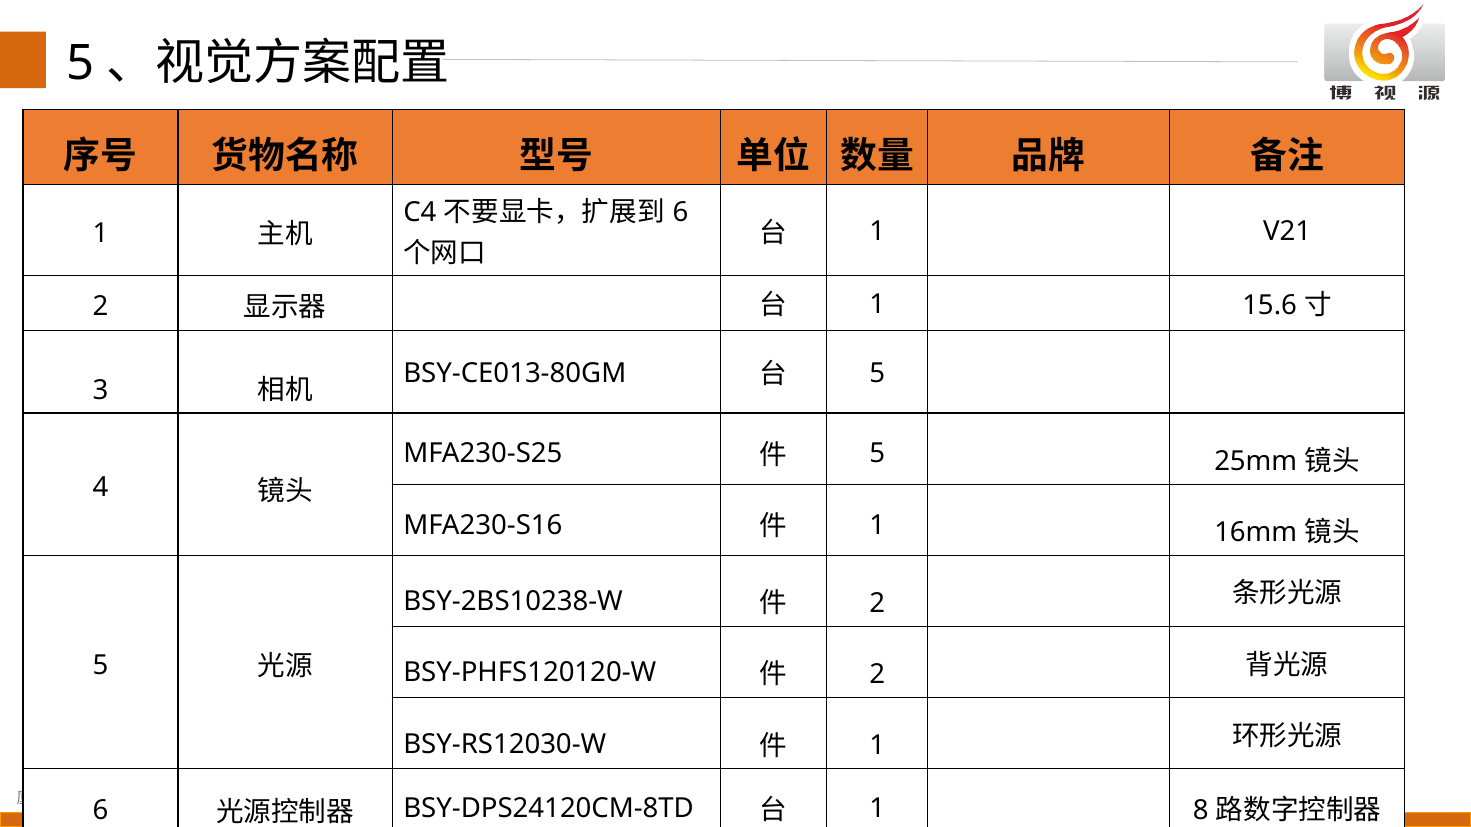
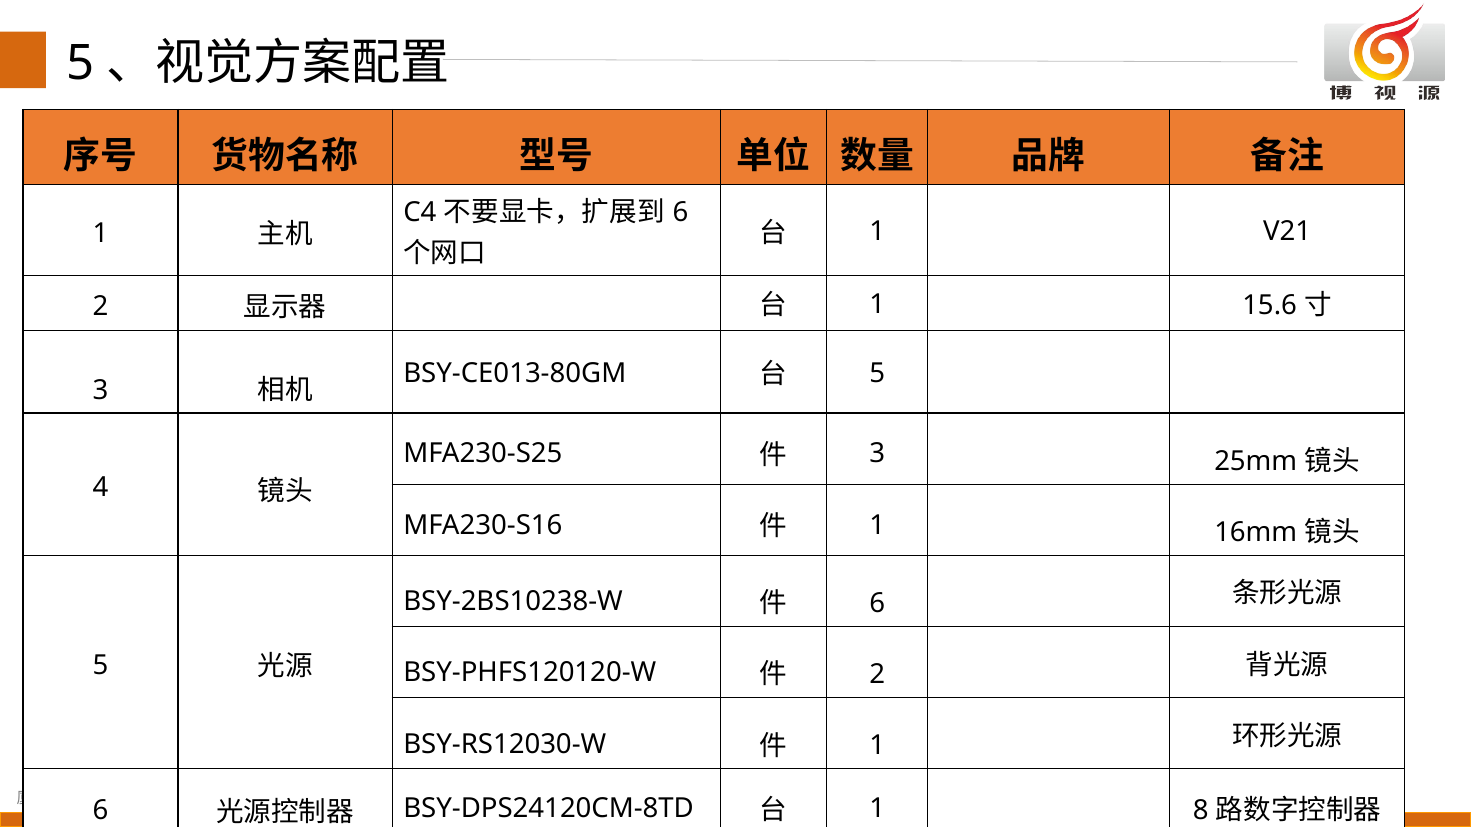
5: 5 -> 3 (877, 454)
2: 2 -> 6 (877, 604)
